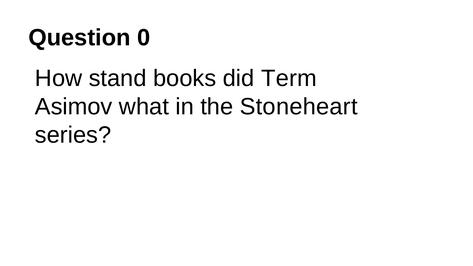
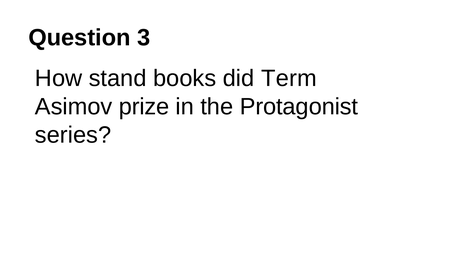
0: 0 -> 3 (144, 38)
what: what -> prize (144, 107)
Stoneheart: Stoneheart -> Protagonist (299, 107)
